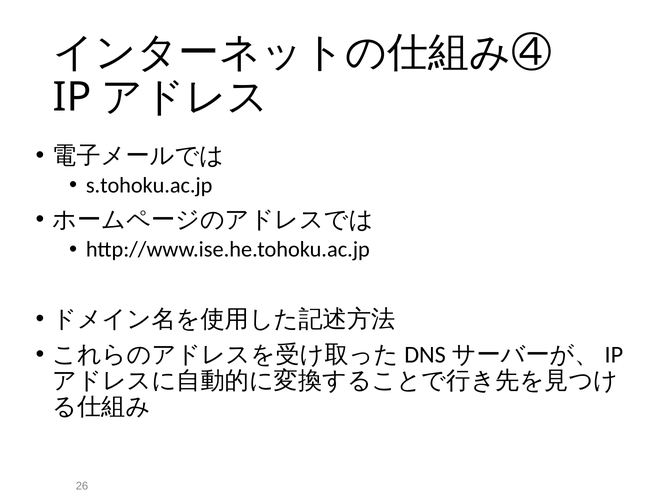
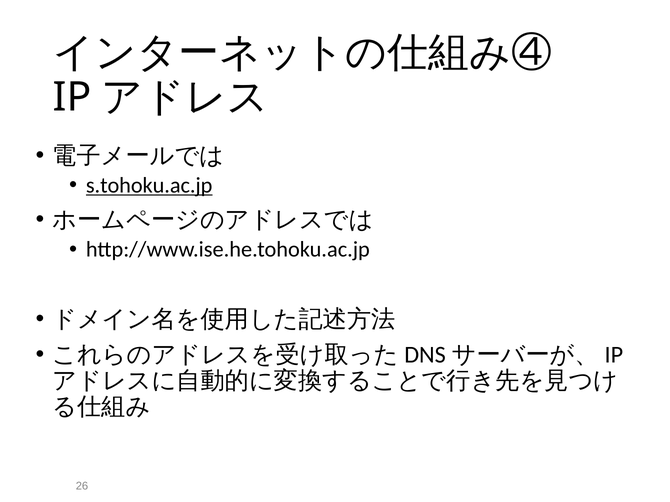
s.tohoku.ac.jp underline: none -> present (149, 186)
